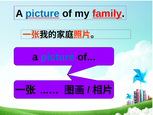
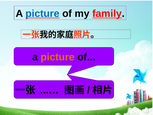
picture colour: blue -> orange (58, 57)
